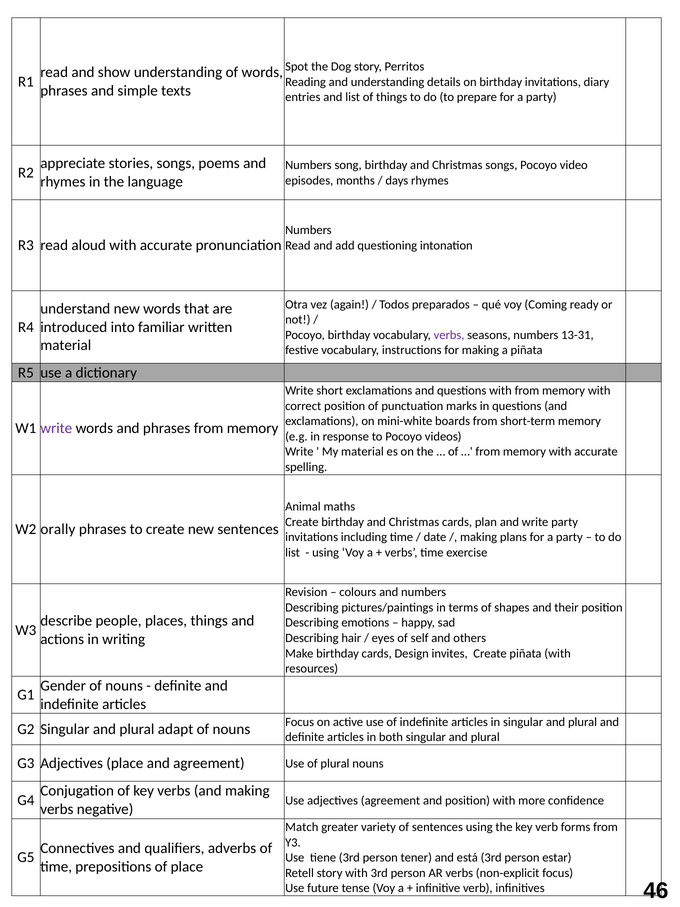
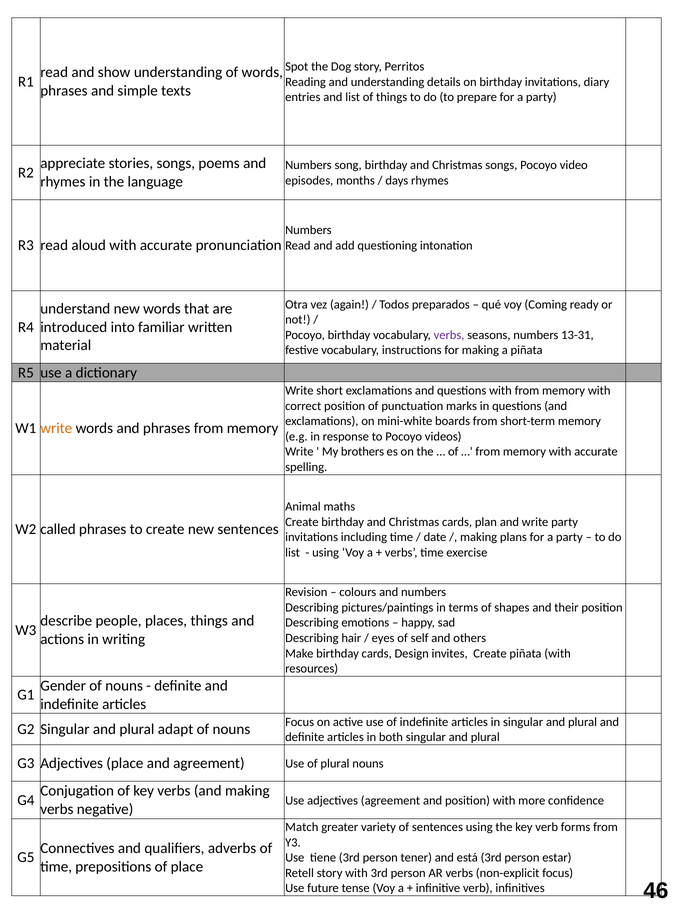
write colour: purple -> orange (56, 428)
My material: material -> brothers (363, 452)
orally: orally -> called (58, 529)
